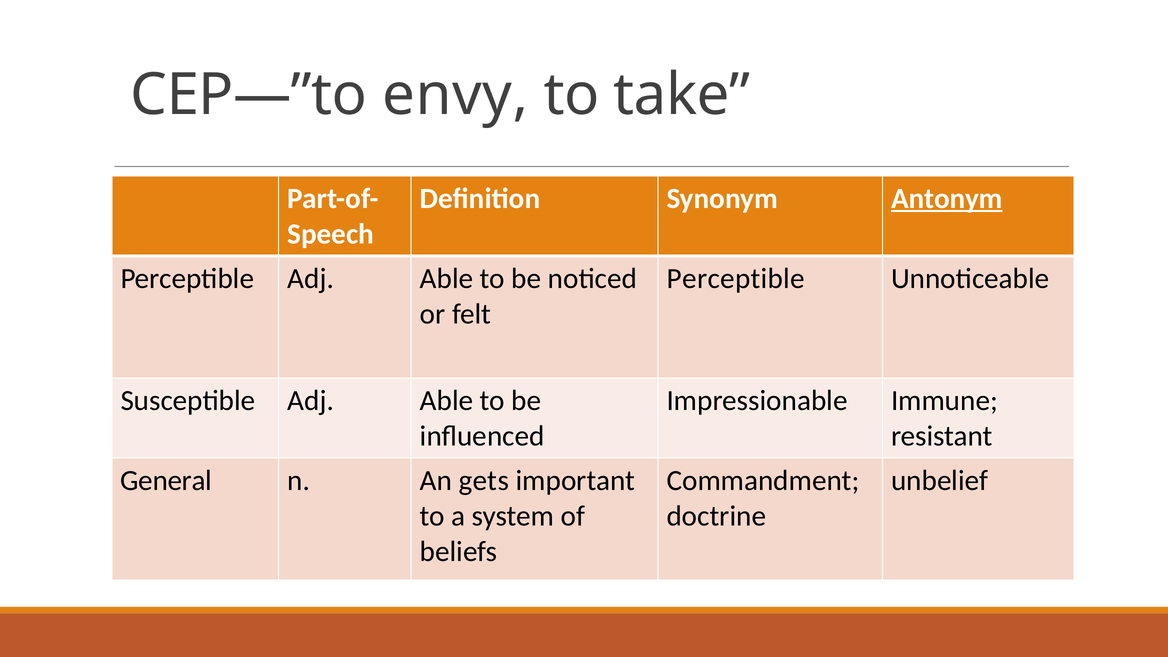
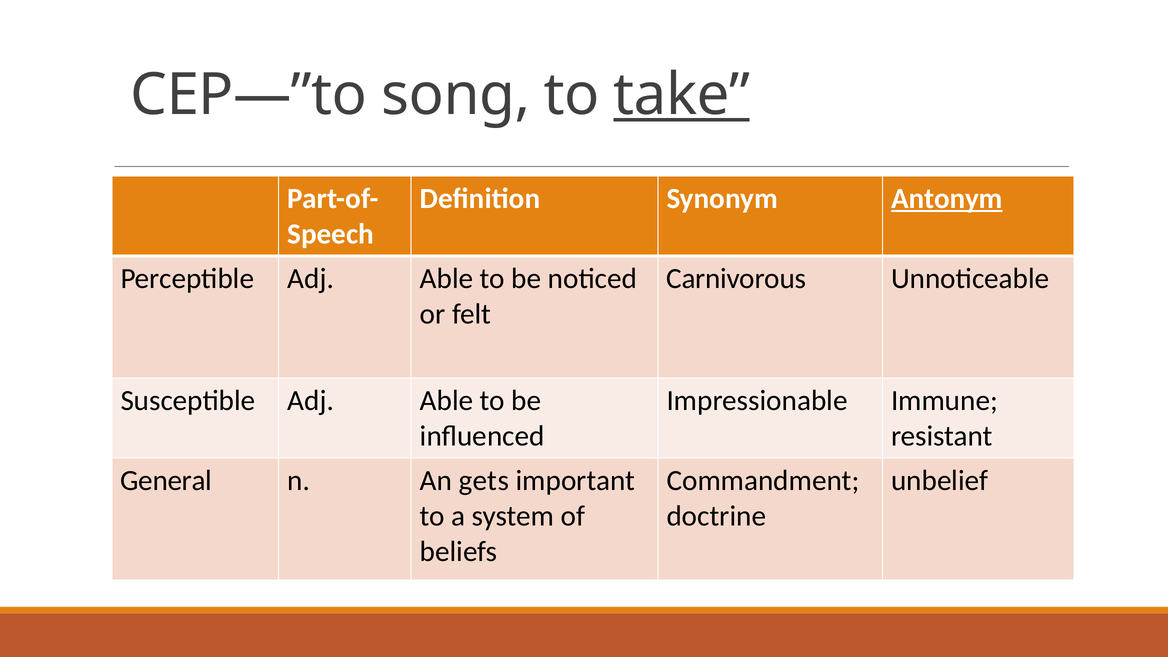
envy: envy -> song (456, 95)
take underline: none -> present (682, 95)
Perceptible: Perceptible -> Carnivorous (736, 278)
